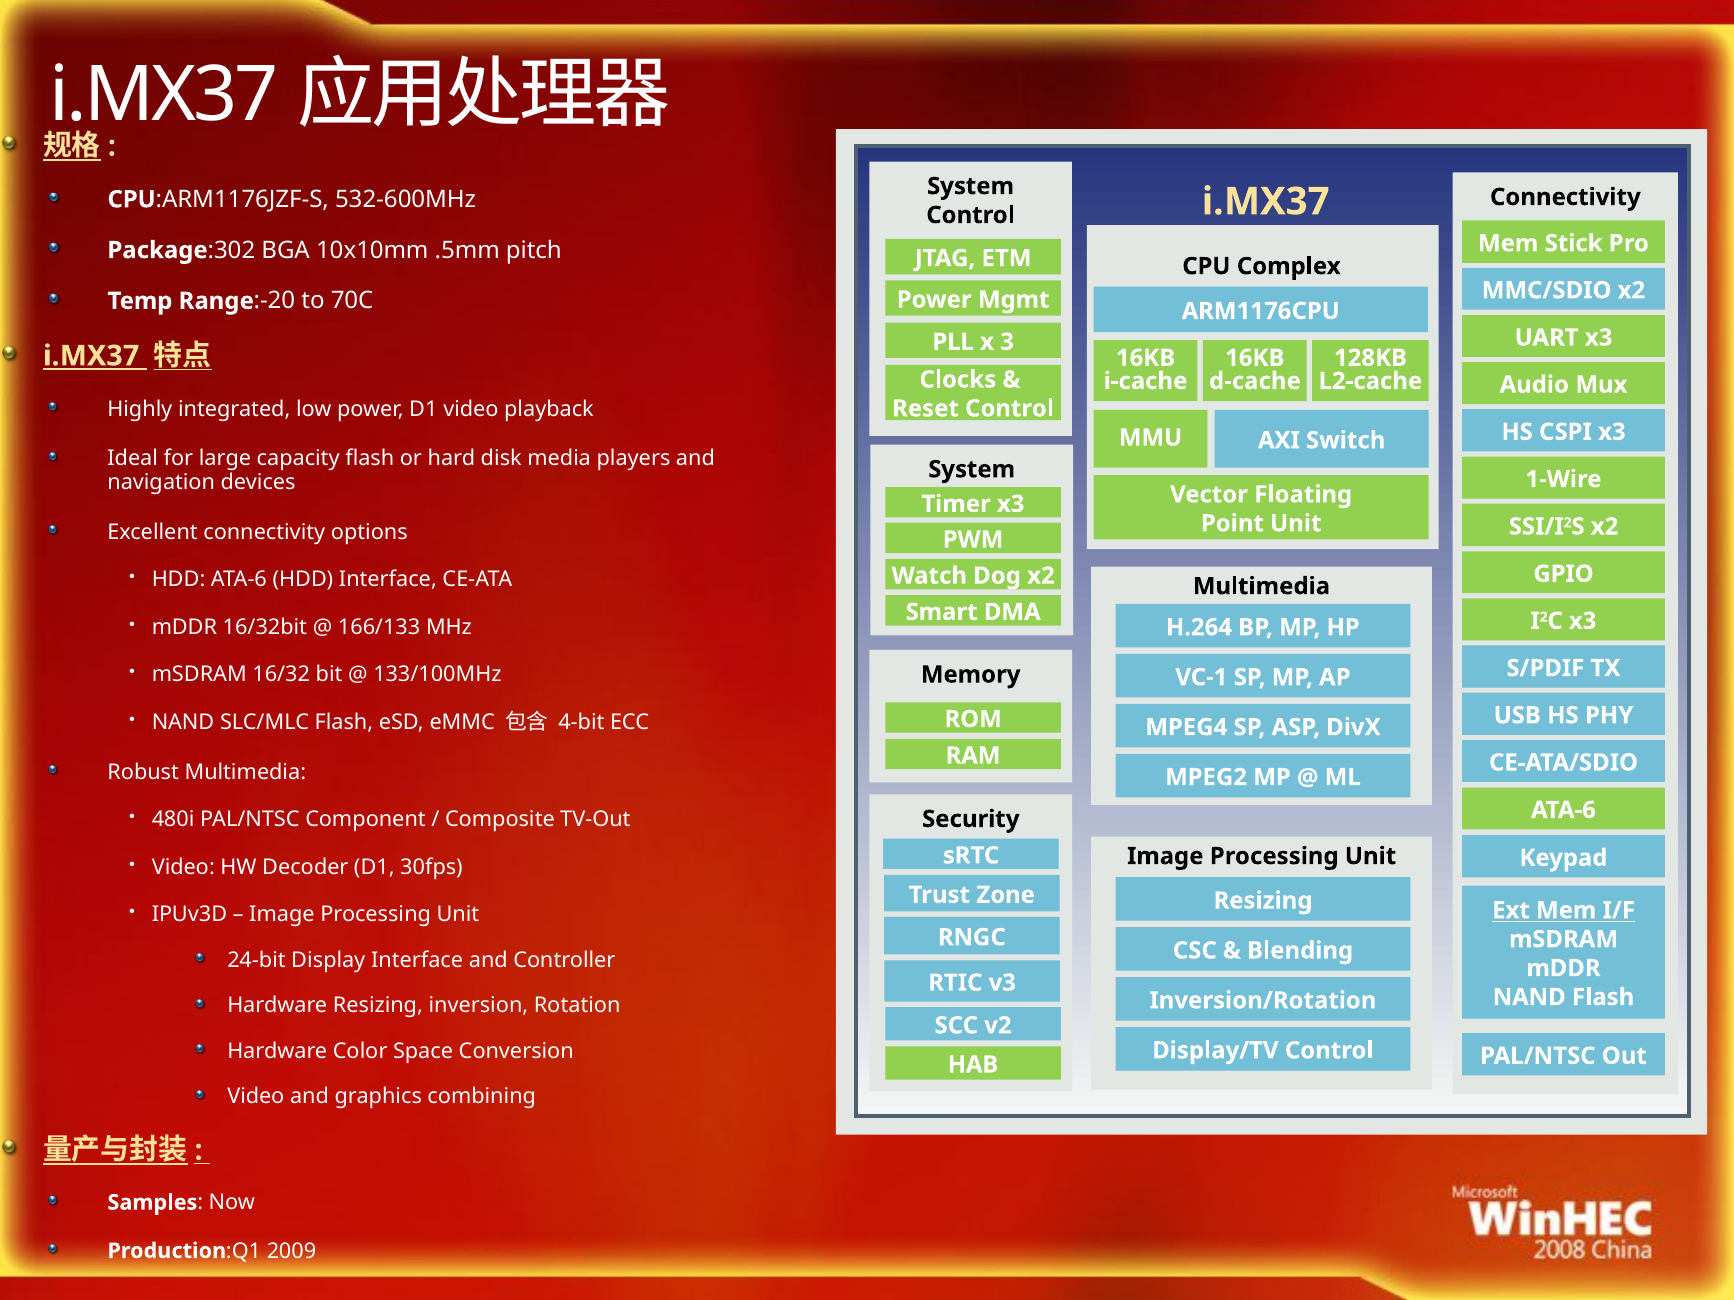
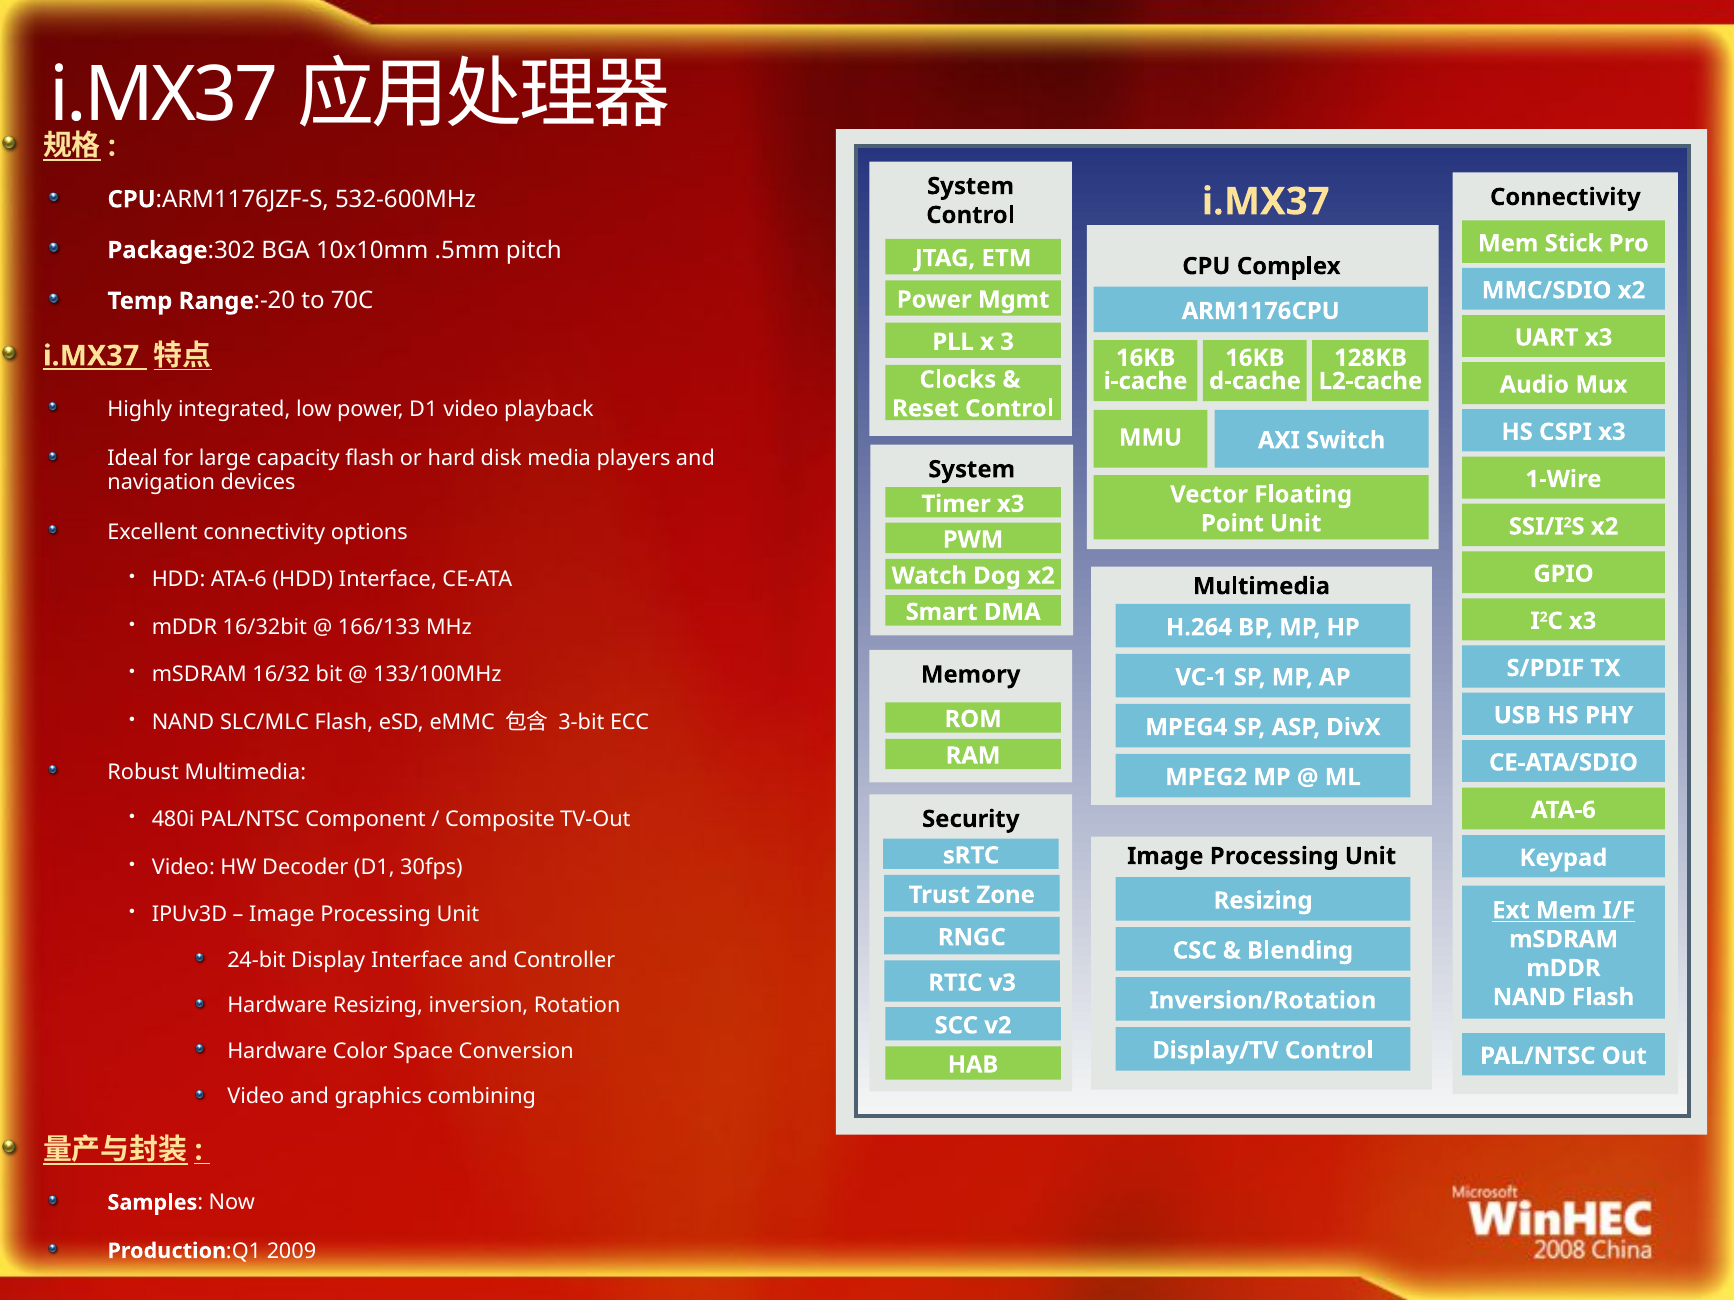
4-bit: 4-bit -> 3-bit (581, 722)
